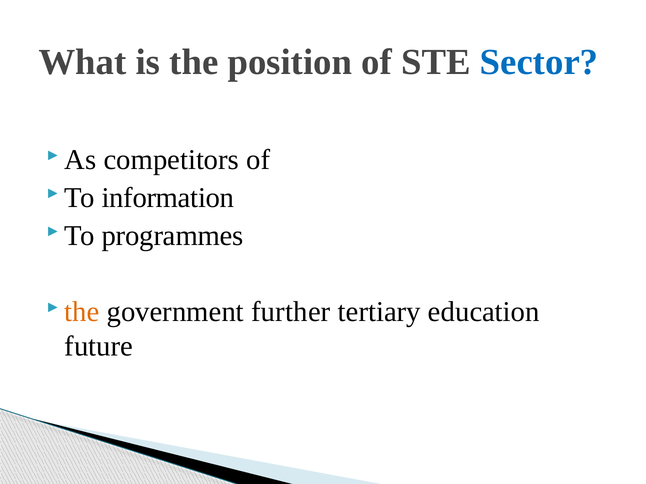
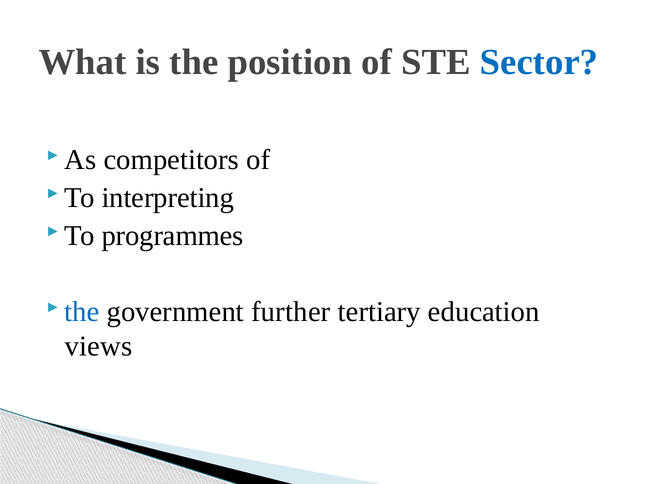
information: information -> interpreting (168, 198)
the colour: orange -> blue (82, 312)
future: future -> views (99, 346)
